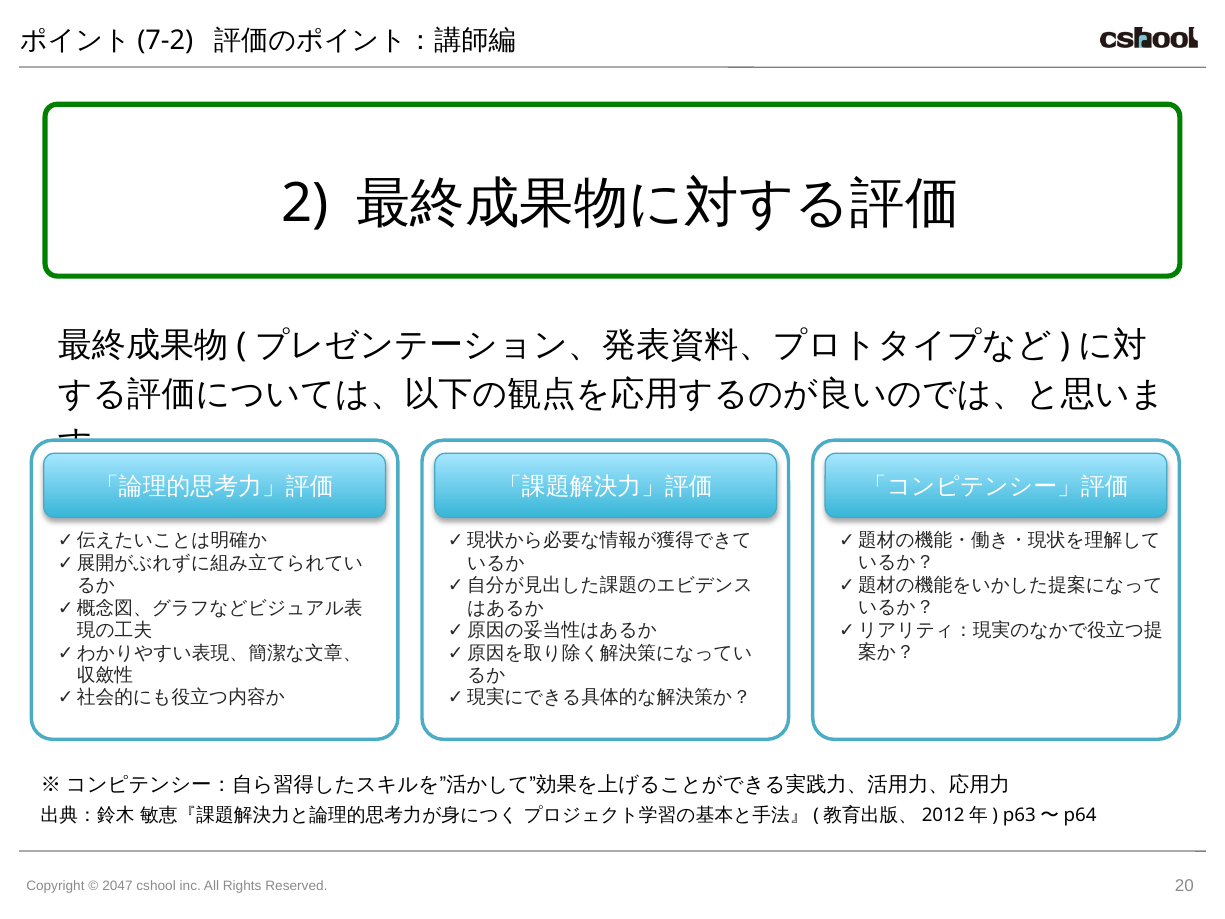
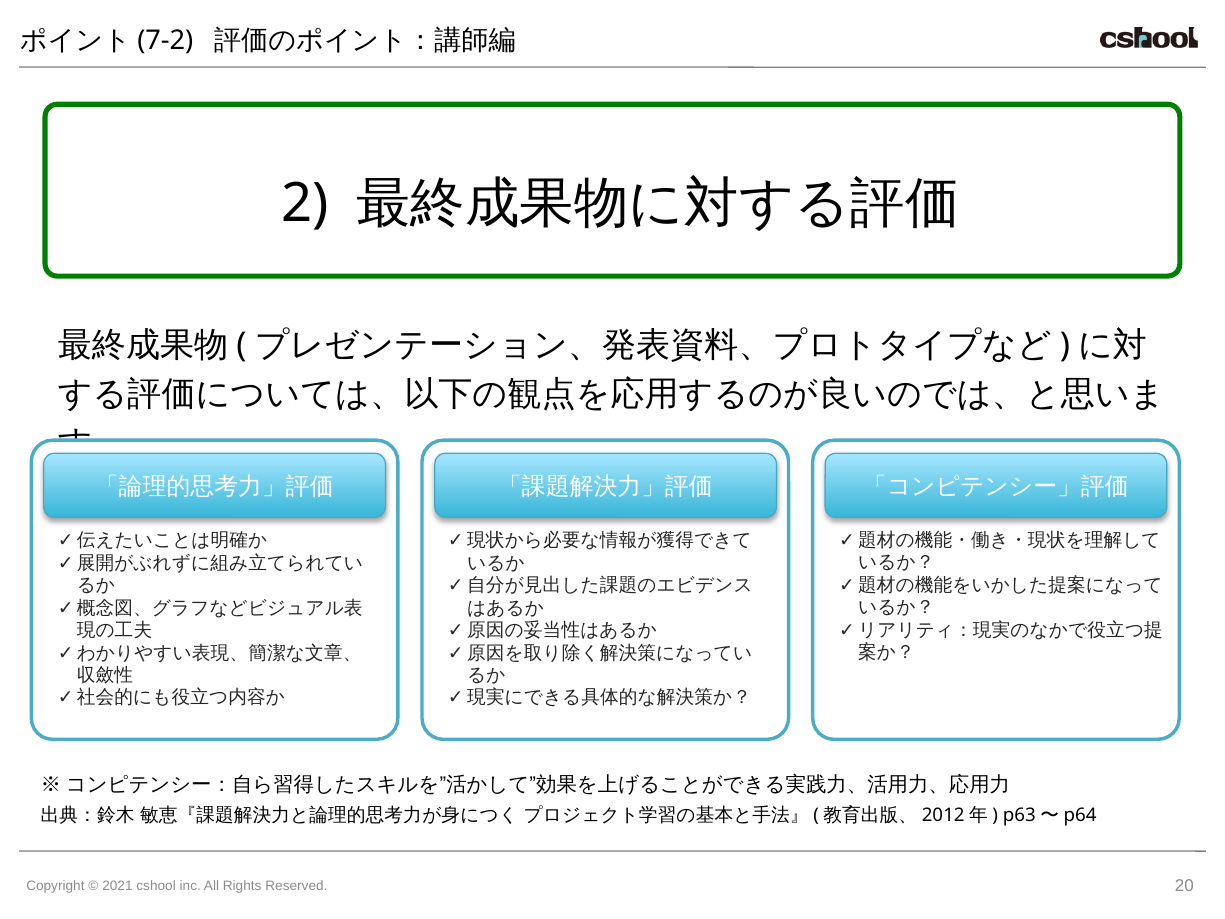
2047: 2047 -> 2021 (117, 886)
